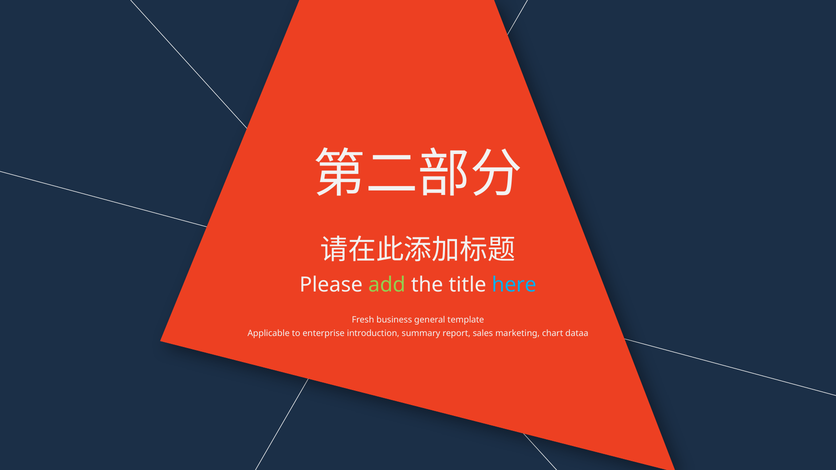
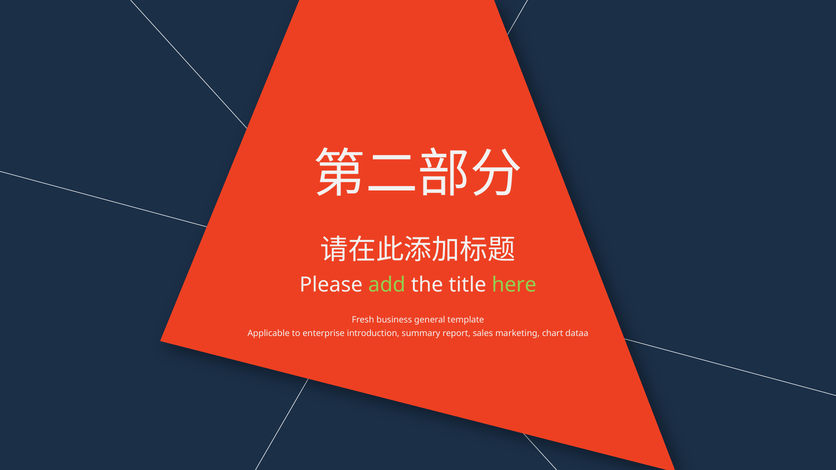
here colour: light blue -> light green (514, 285)
